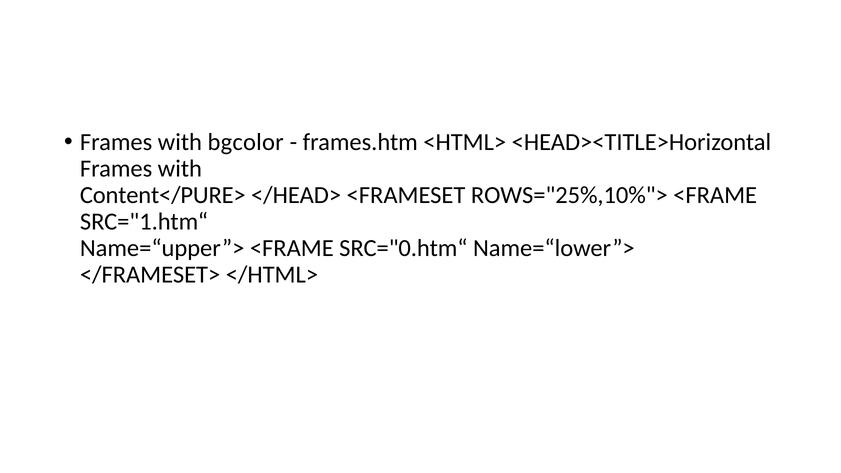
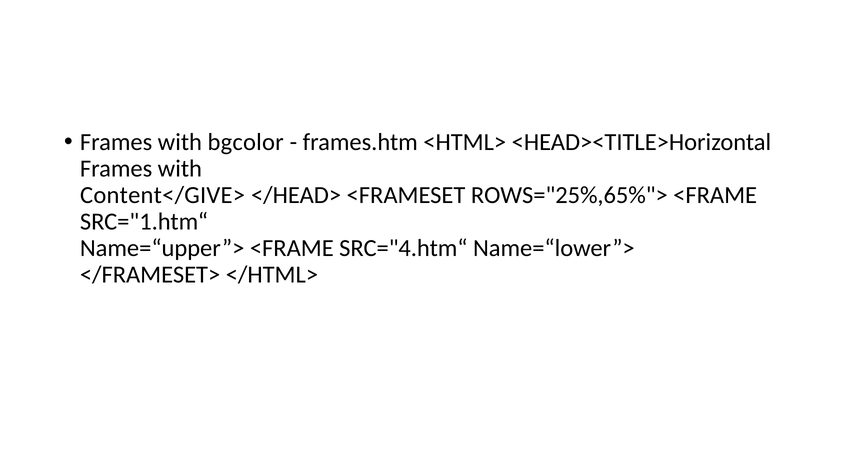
Content</PURE>: Content</PURE> -> Content</GIVE> (163, 195)
ROWS="25%,10%">: ROWS="25%,10%"> -> ROWS="25%,65%"> (569, 195)
SRC="0.htm“: SRC="0.htm“ -> SRC="4.htm“ (403, 248)
